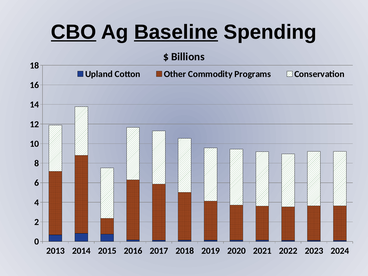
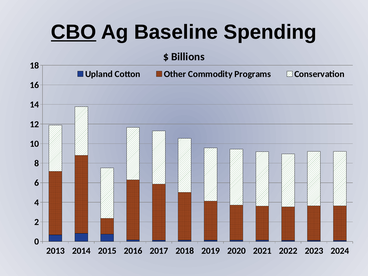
Baseline underline: present -> none (176, 32)
